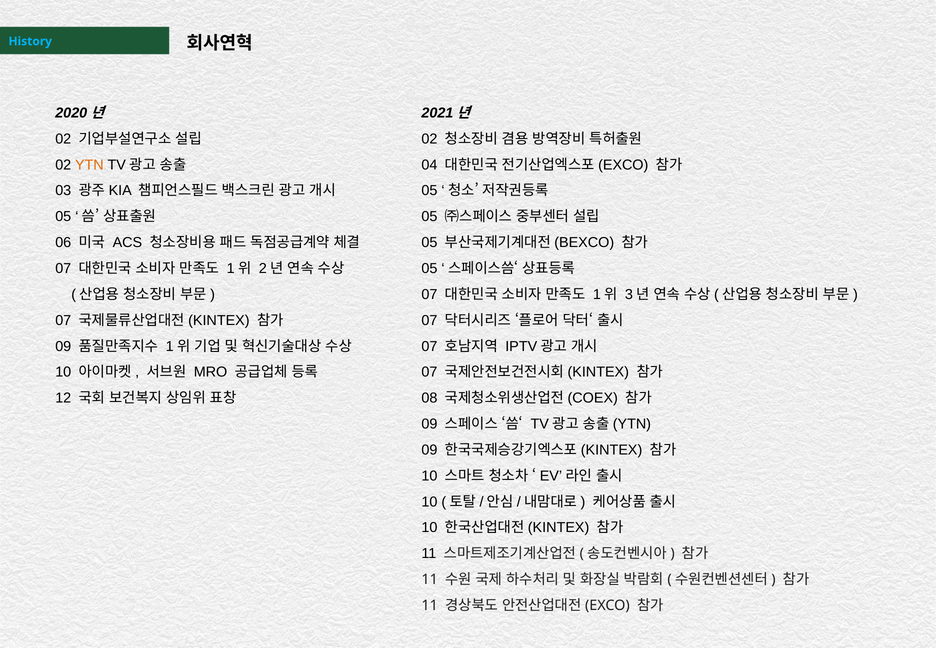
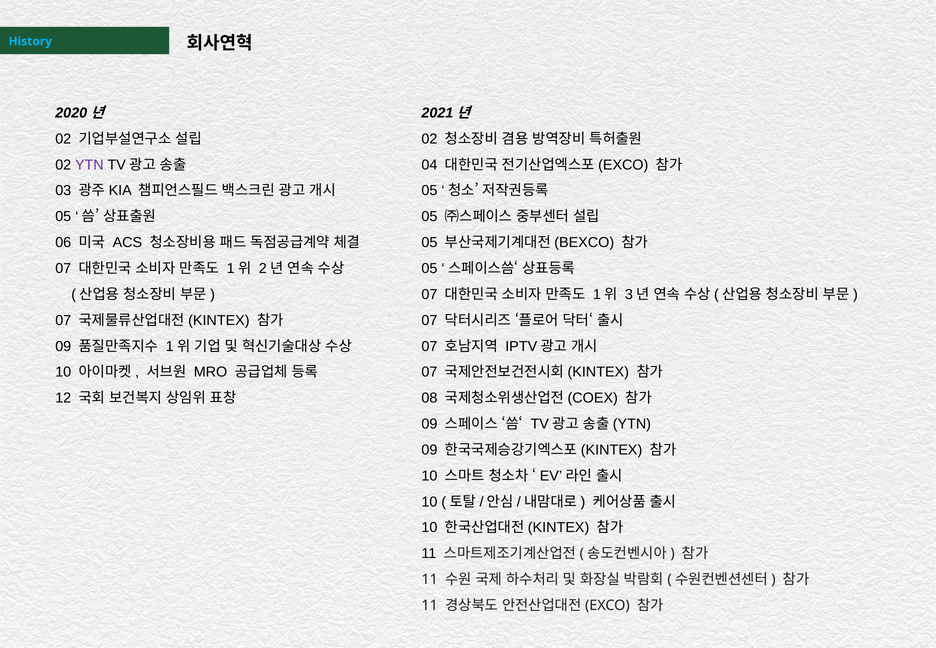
YTN colour: orange -> purple (89, 165)
